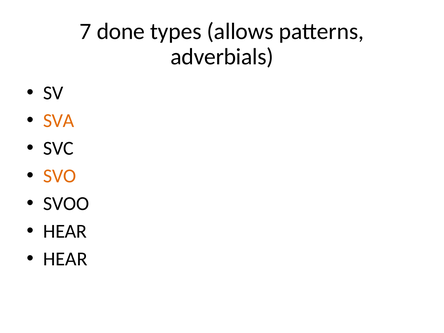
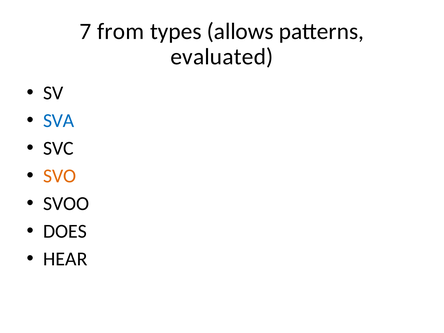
done: done -> from (121, 31)
adverbials: adverbials -> evaluated (222, 57)
SVA colour: orange -> blue (59, 121)
HEAR: HEAR -> DOES (65, 231)
